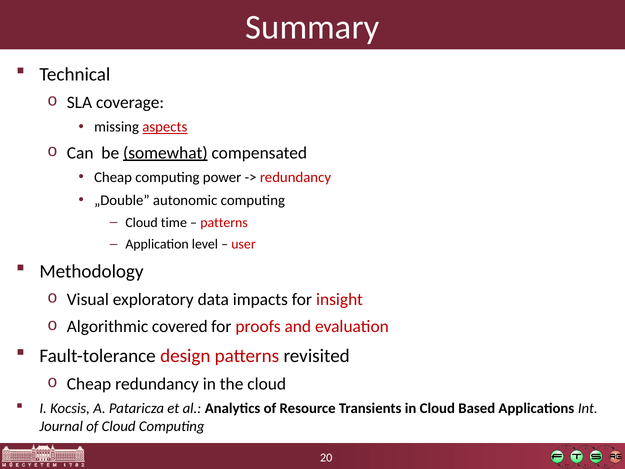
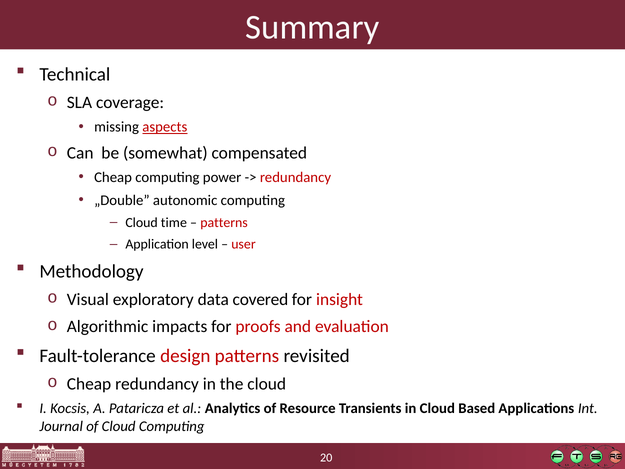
somewhat underline: present -> none (165, 153)
impacts: impacts -> covered (260, 299)
covered: covered -> impacts (180, 327)
